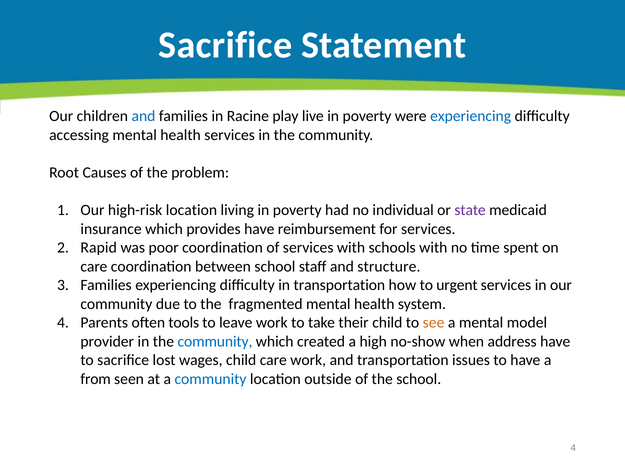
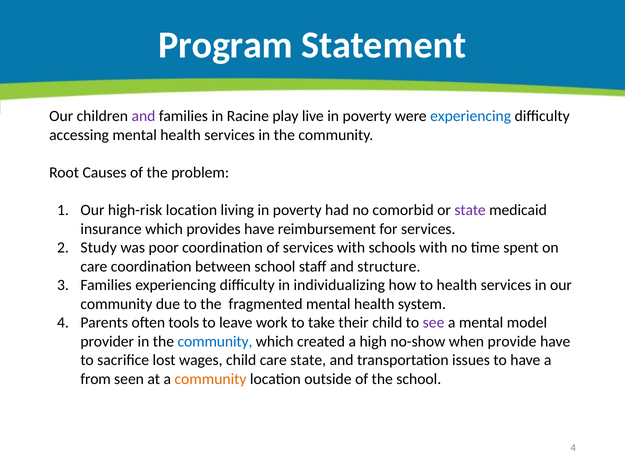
Sacrifice: Sacrifice -> Program (226, 45)
and colour: blue -> purple (143, 116)
individual: individual -> comorbid (403, 210)
Rapid: Rapid -> Study (99, 247)
in transportation: transportation -> individualizing (339, 285)
to urgent: urgent -> health (457, 285)
see colour: orange -> purple (434, 322)
address: address -> provide (512, 341)
care work: work -> state (308, 360)
community colour: blue -> orange (211, 379)
